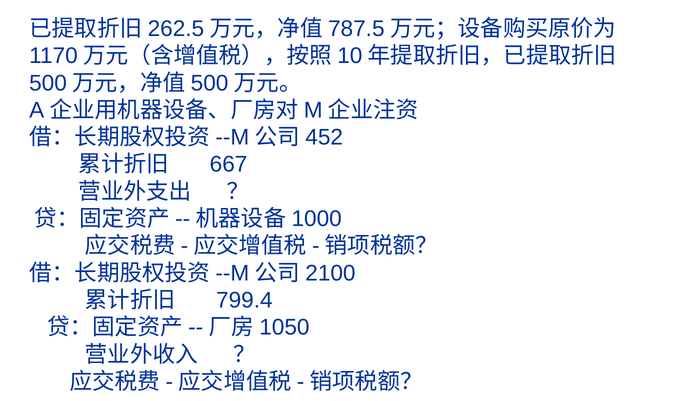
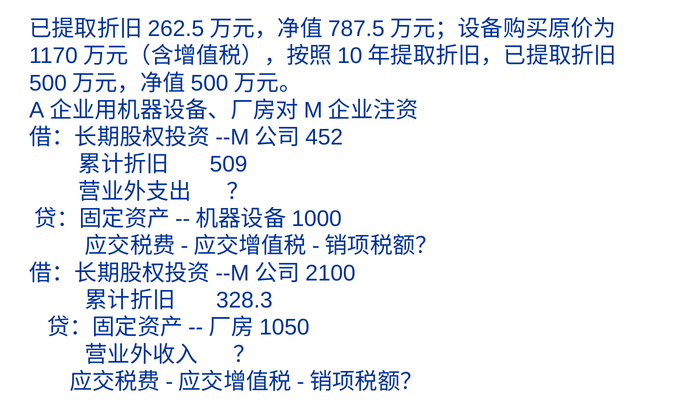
667: 667 -> 509 (229, 164)
799.4: 799.4 -> 328.3 (244, 300)
